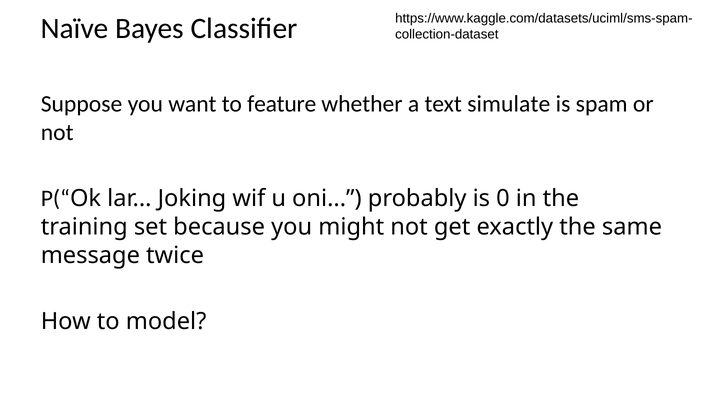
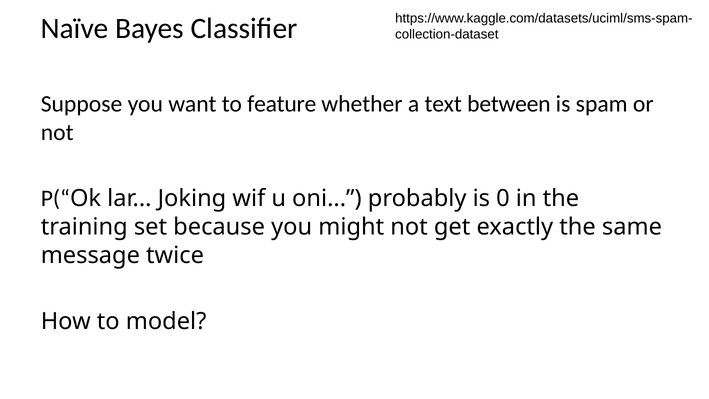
simulate: simulate -> between (509, 104)
